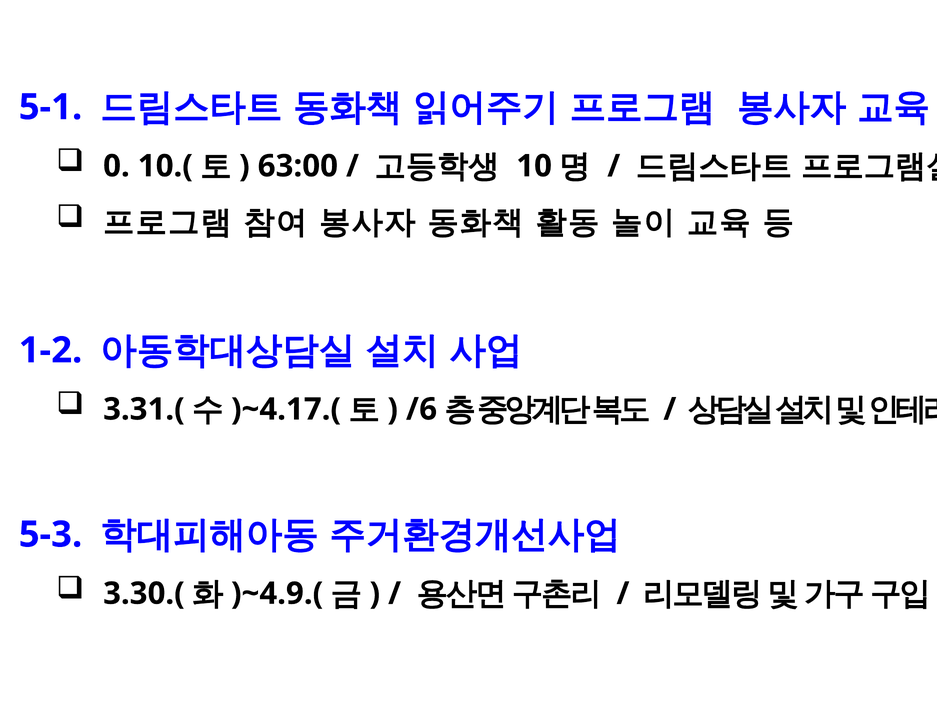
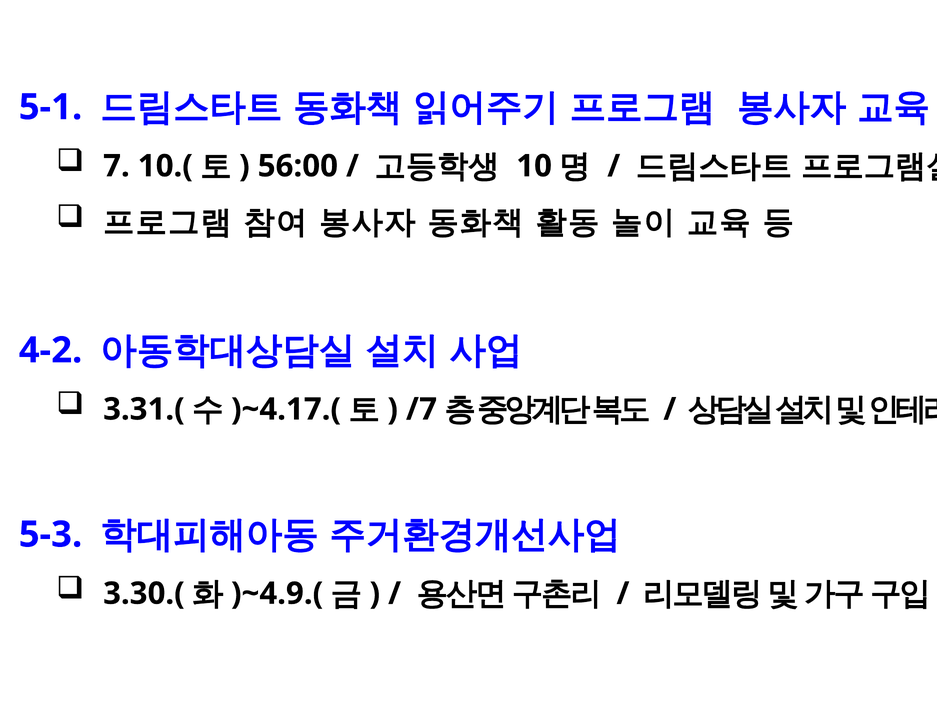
0: 0 -> 7 (116, 166)
63:00: 63:00 -> 56:00 (298, 166)
1-2: 1-2 -> 4-2 (51, 351)
6: 6 -> 7 (428, 410)
